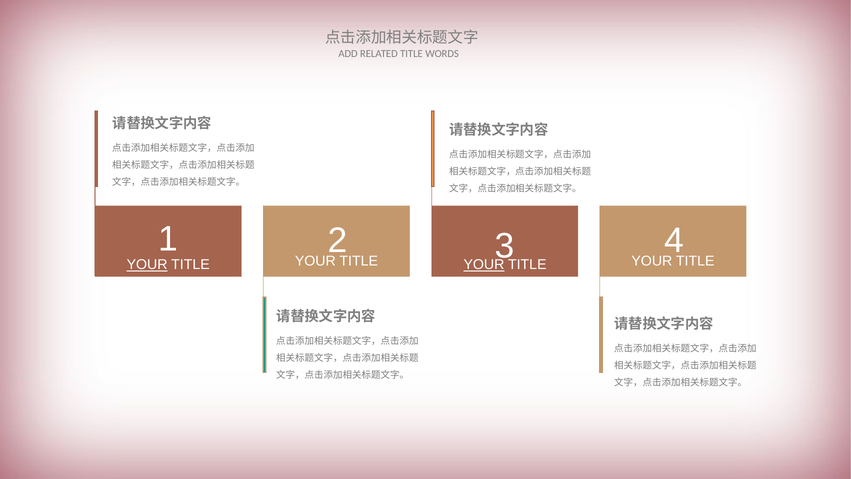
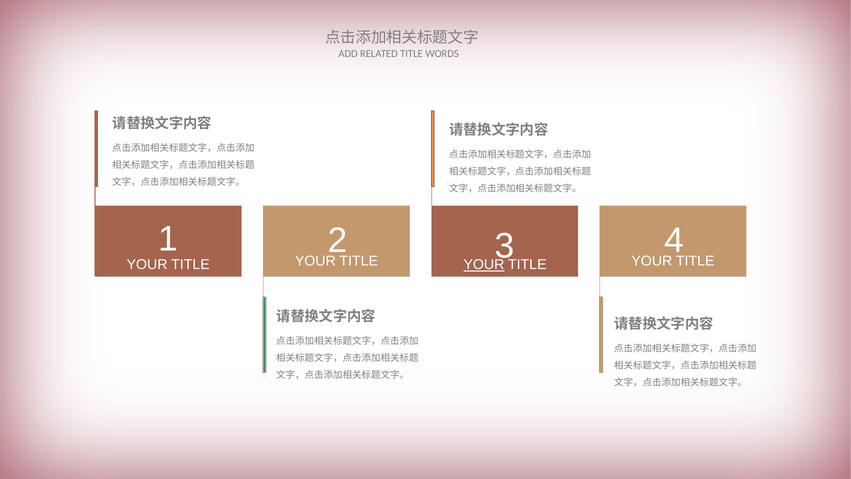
YOUR underline: present -> none (147, 265)
